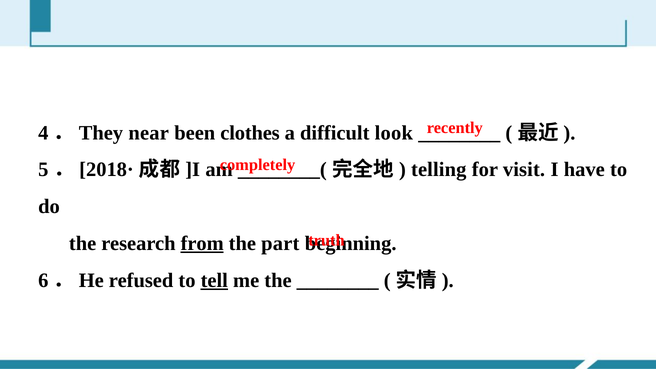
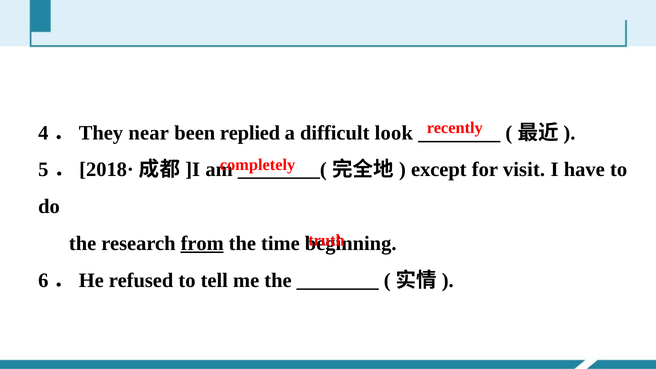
clothes: clothes -> replied (250, 133)
telling: telling -> except (439, 170)
part: part -> time (280, 243)
tell underline: present -> none (214, 280)
